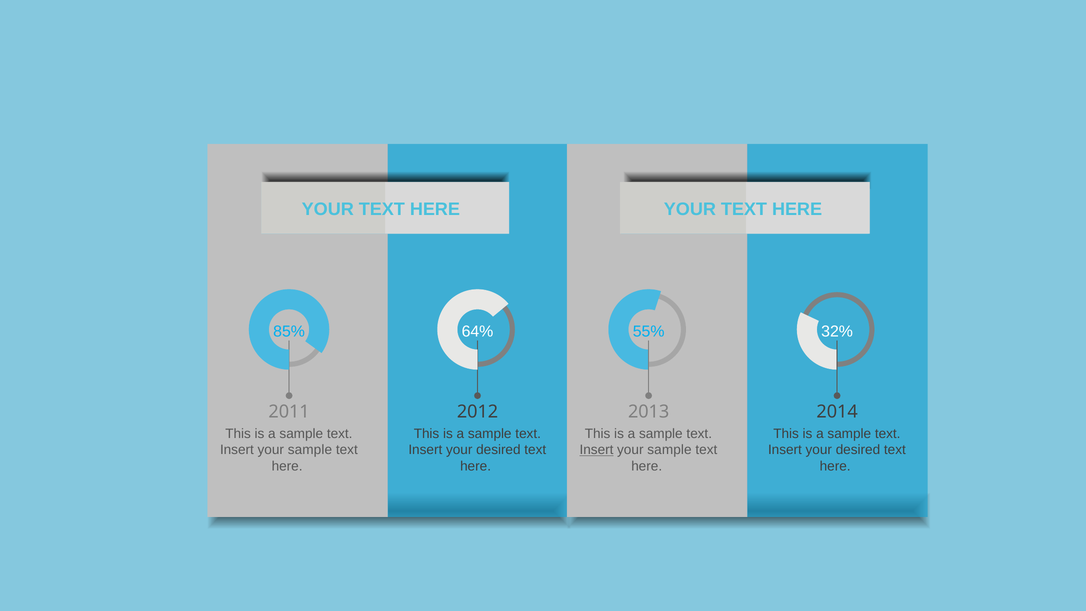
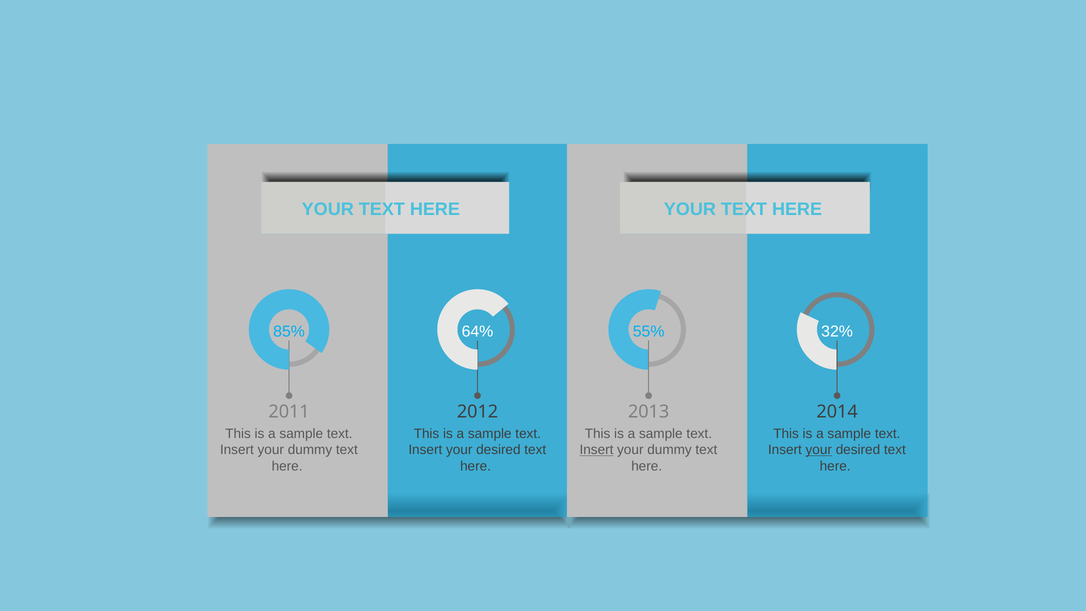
sample: sample -> dummy (310, 450)
sample: sample -> dummy (670, 450)
your underline: none -> present (819, 450)
